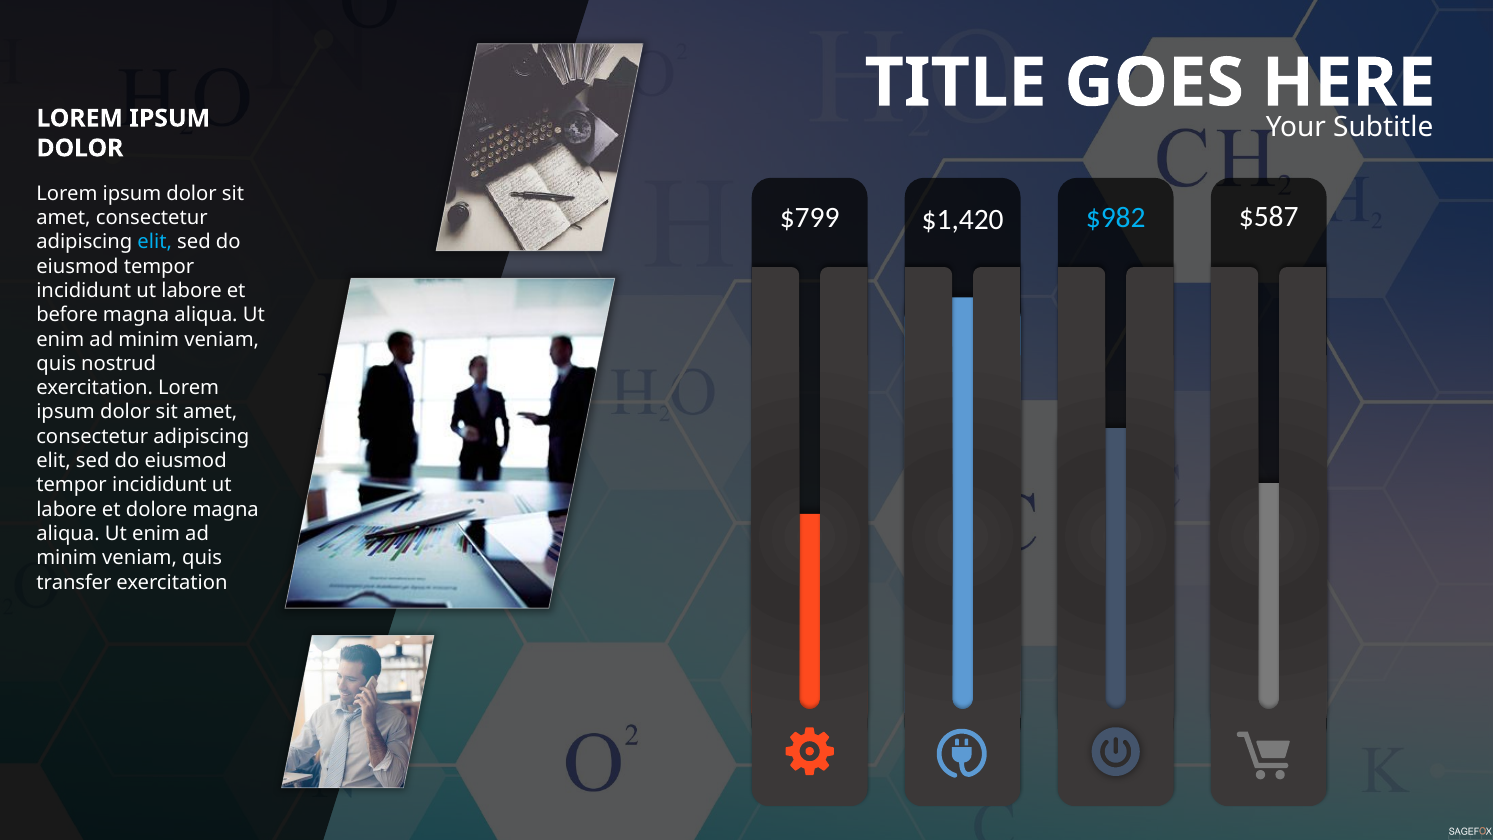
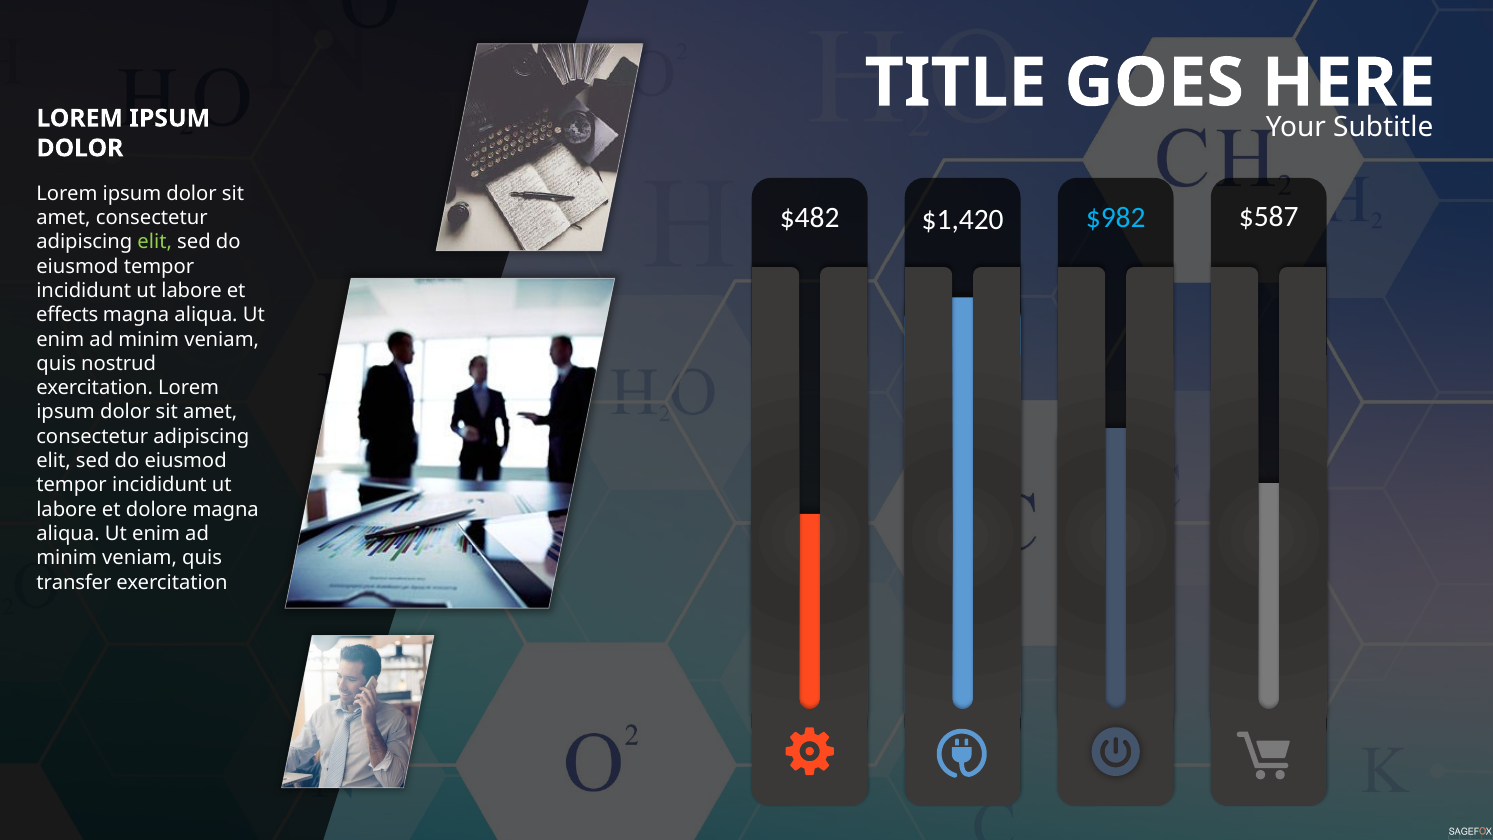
$799: $799 -> $482 (810, 218)
elit colour: light blue -> light green (155, 242)
before: before -> effects (67, 315)
